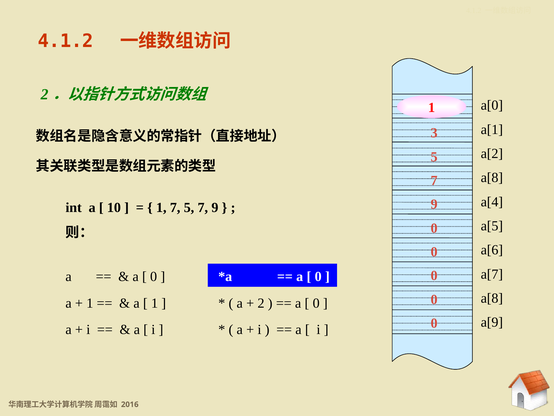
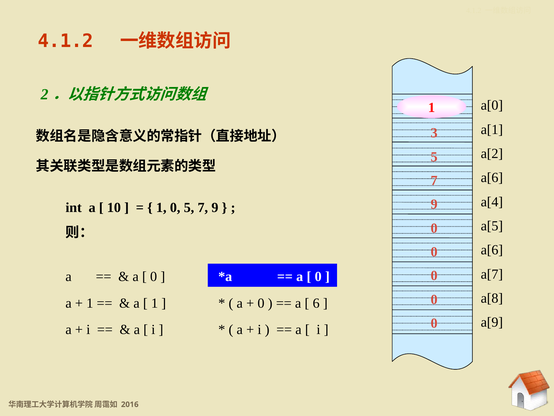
a[8: a[8 -> a[6 (492, 177)
1 7: 7 -> 0 (175, 207)
2: 2 -> 0 (261, 303)
0: 0 -> 6 (316, 303)
